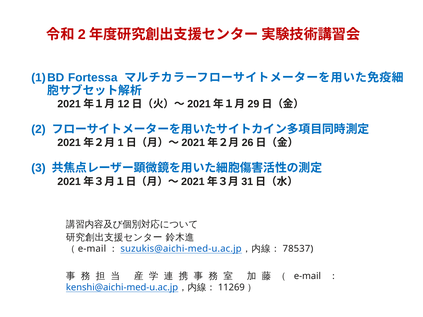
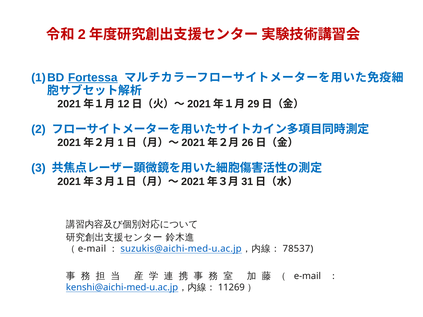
Fortessa underline: none -> present (93, 78)
